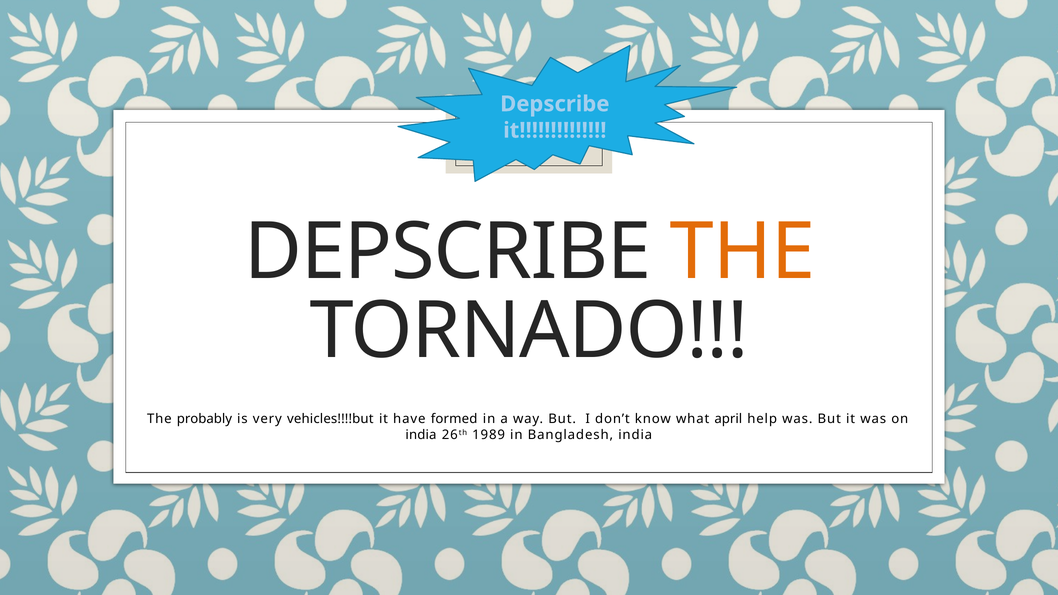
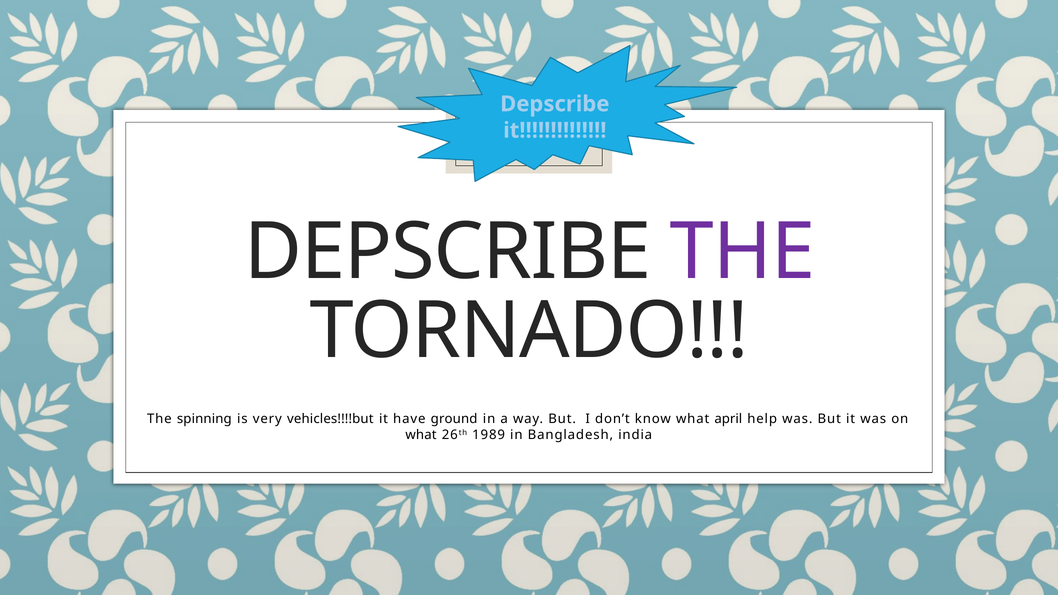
THE colour: orange -> purple (742, 252)
probably: probably -> spinning (204, 419)
formed: formed -> ground (454, 419)
india: india -> what (421, 435)
